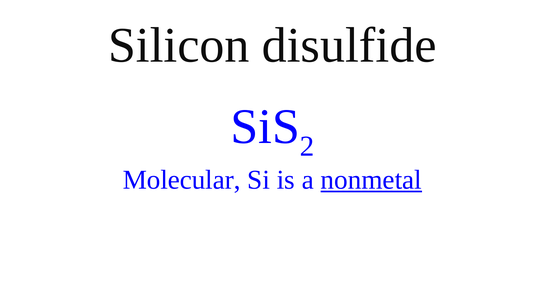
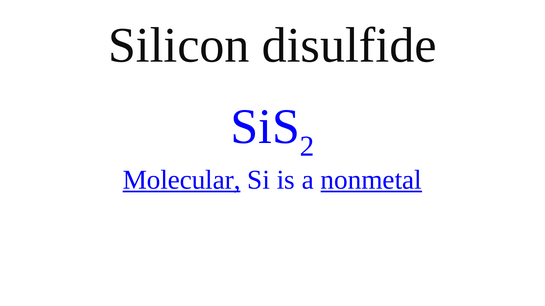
Molecular underline: none -> present (182, 180)
